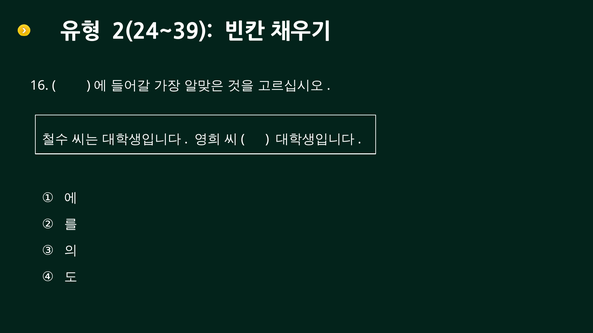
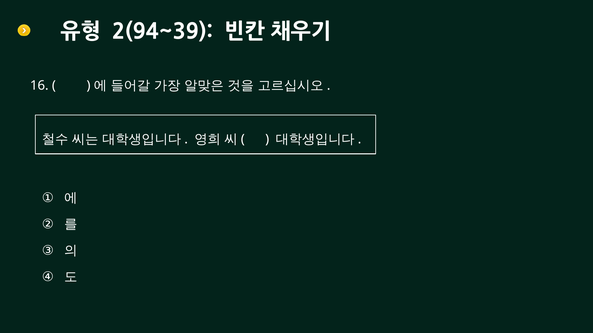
2(24~39: 2(24~39 -> 2(94~39 (163, 32)
